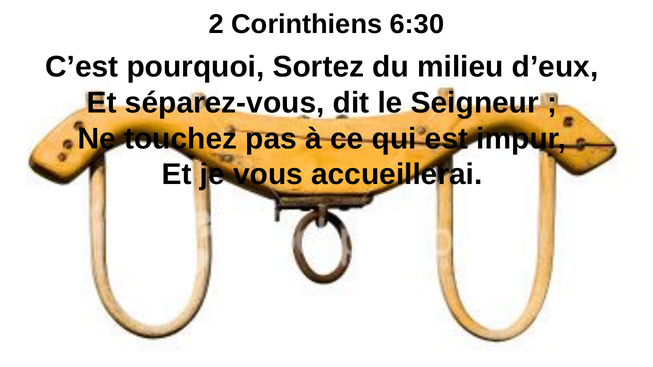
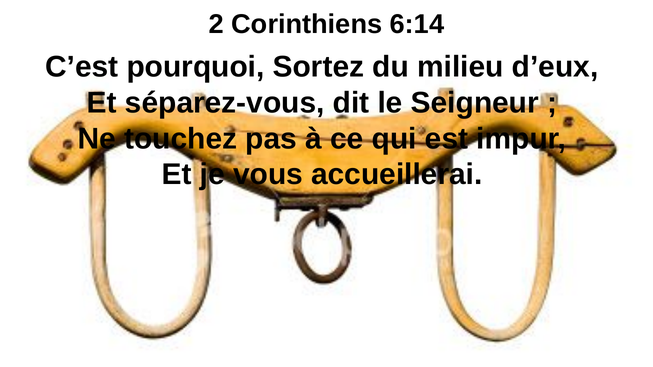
6:30: 6:30 -> 6:14 (417, 24)
